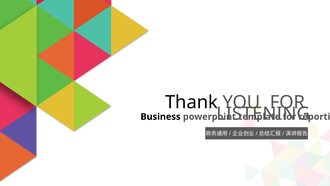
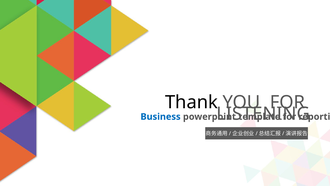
Business colour: black -> blue (161, 117)
